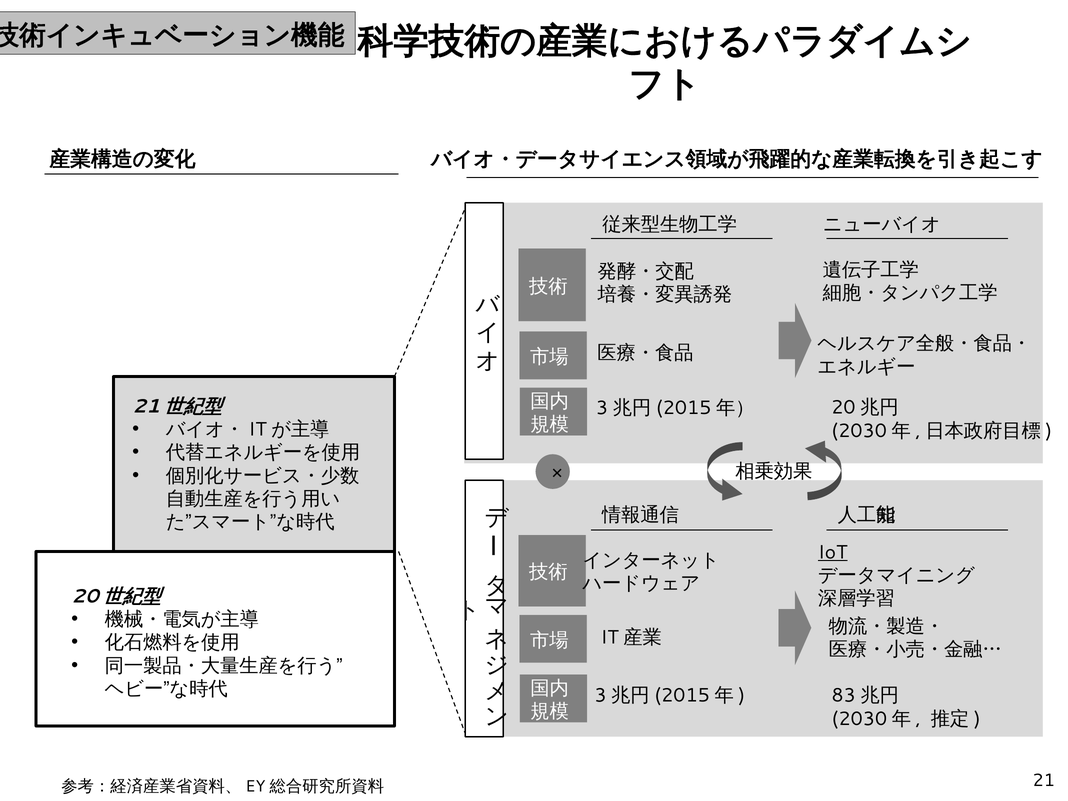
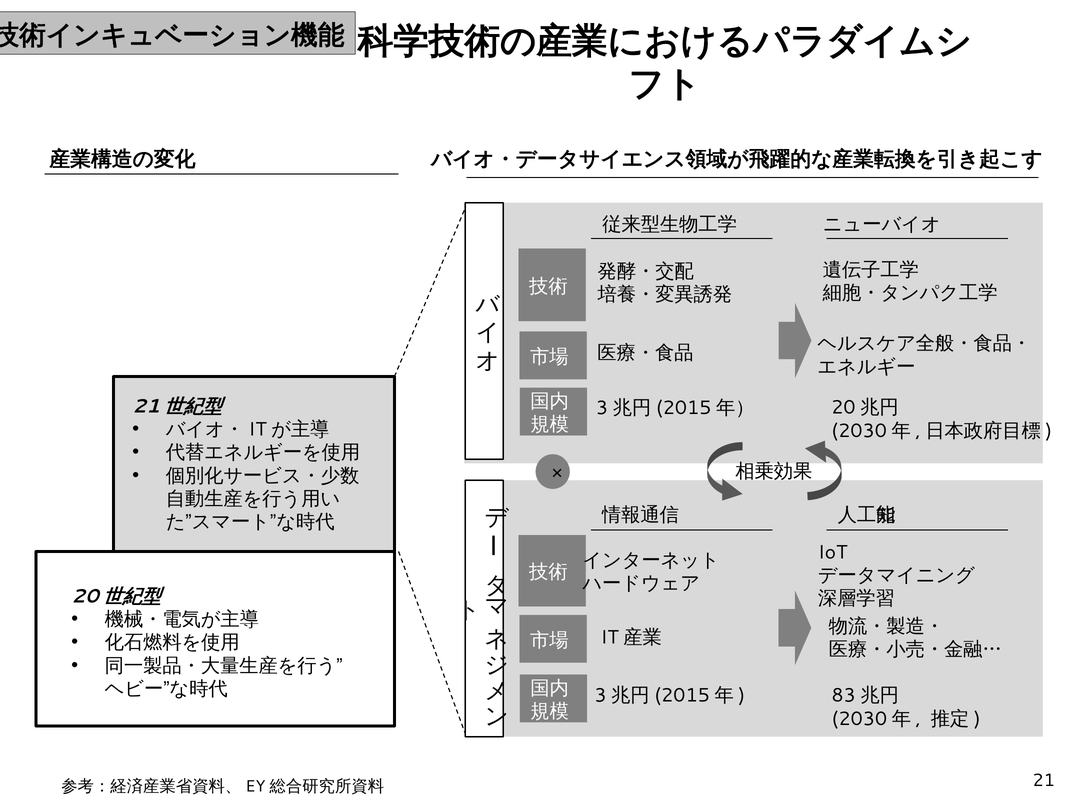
IoT underline: present -> none (833, 552)
